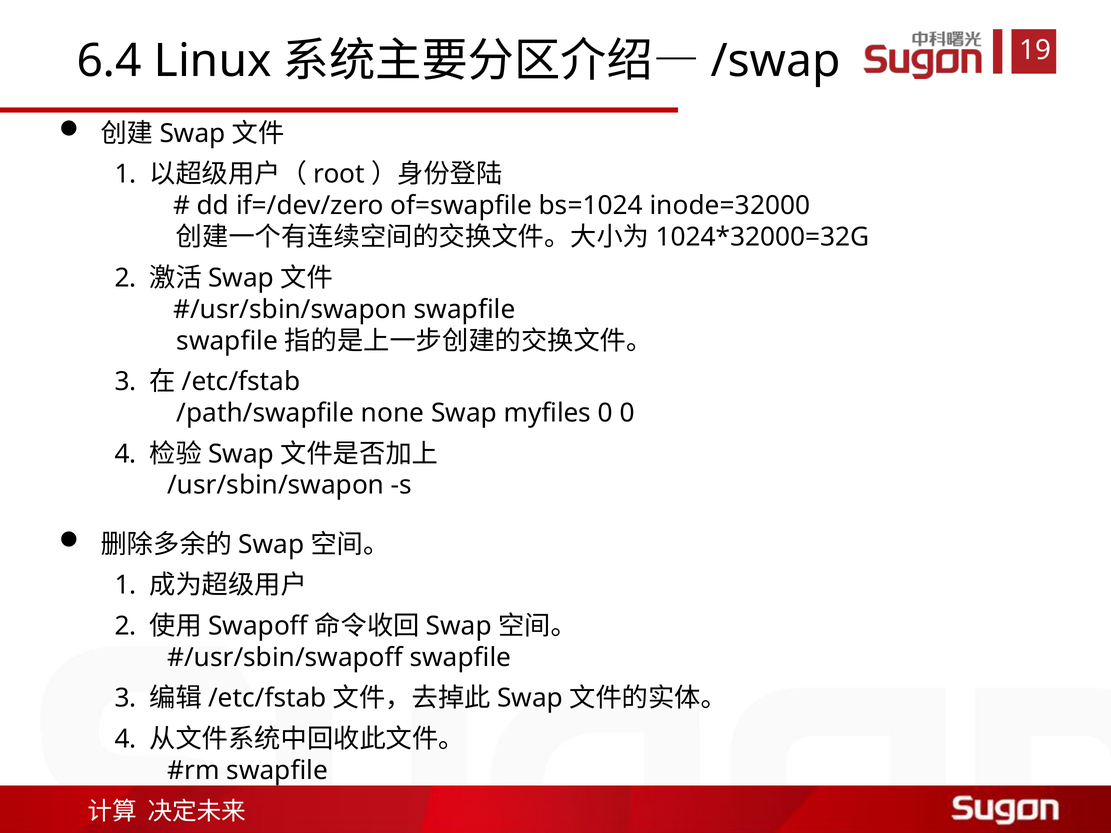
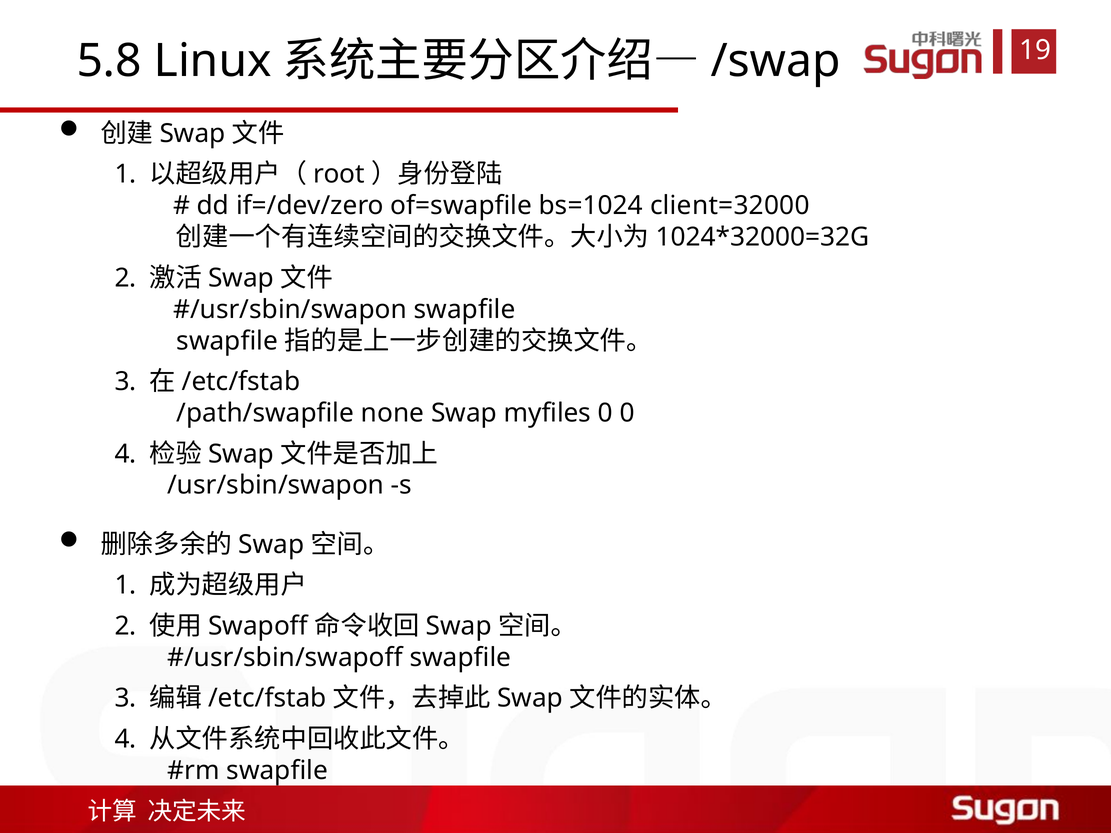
6.4: 6.4 -> 5.8 (109, 61)
inode=32000: inode=32000 -> client=32000 (730, 206)
